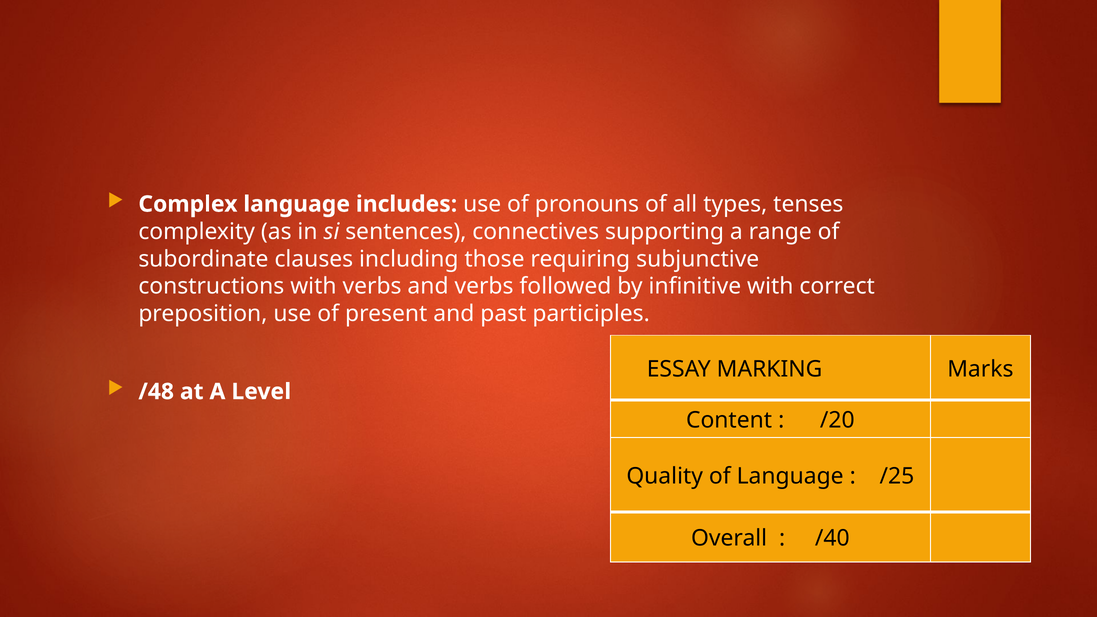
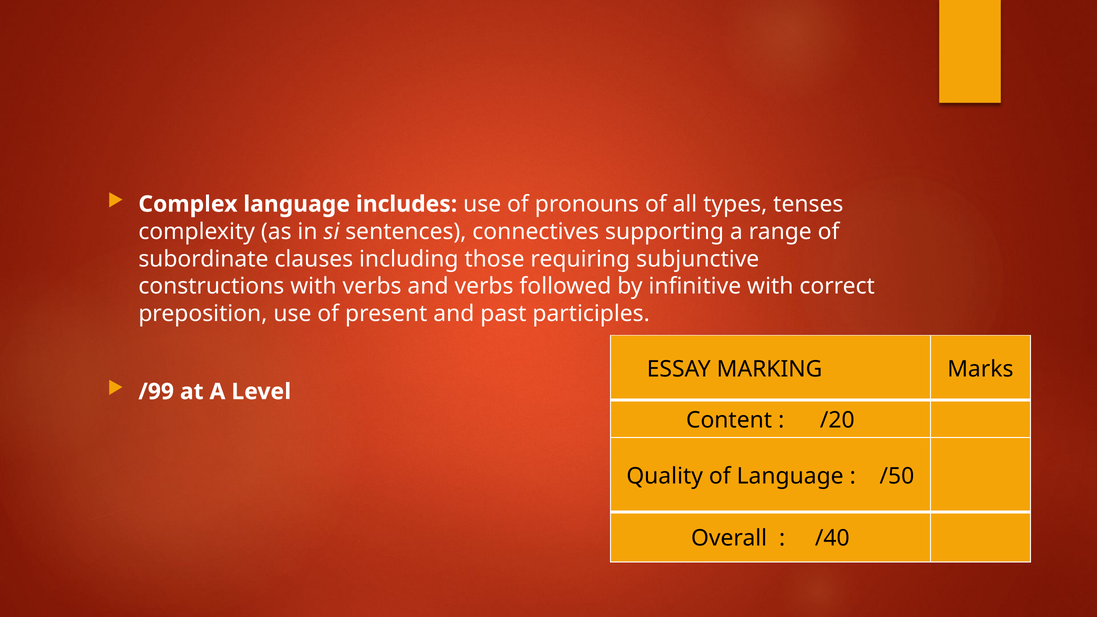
/48: /48 -> /99 (156, 392)
/25: /25 -> /50 (897, 476)
